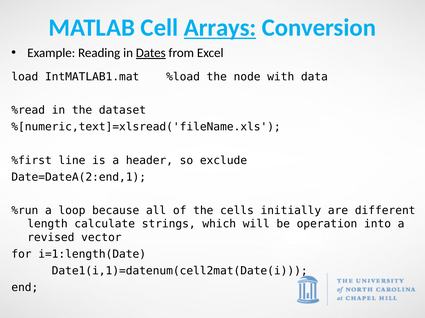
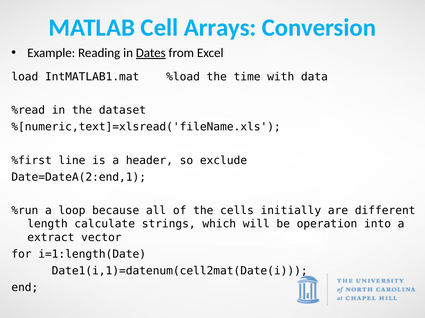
Arrays underline: present -> none (220, 28)
node: node -> time (247, 77)
revised: revised -> extract (51, 238)
